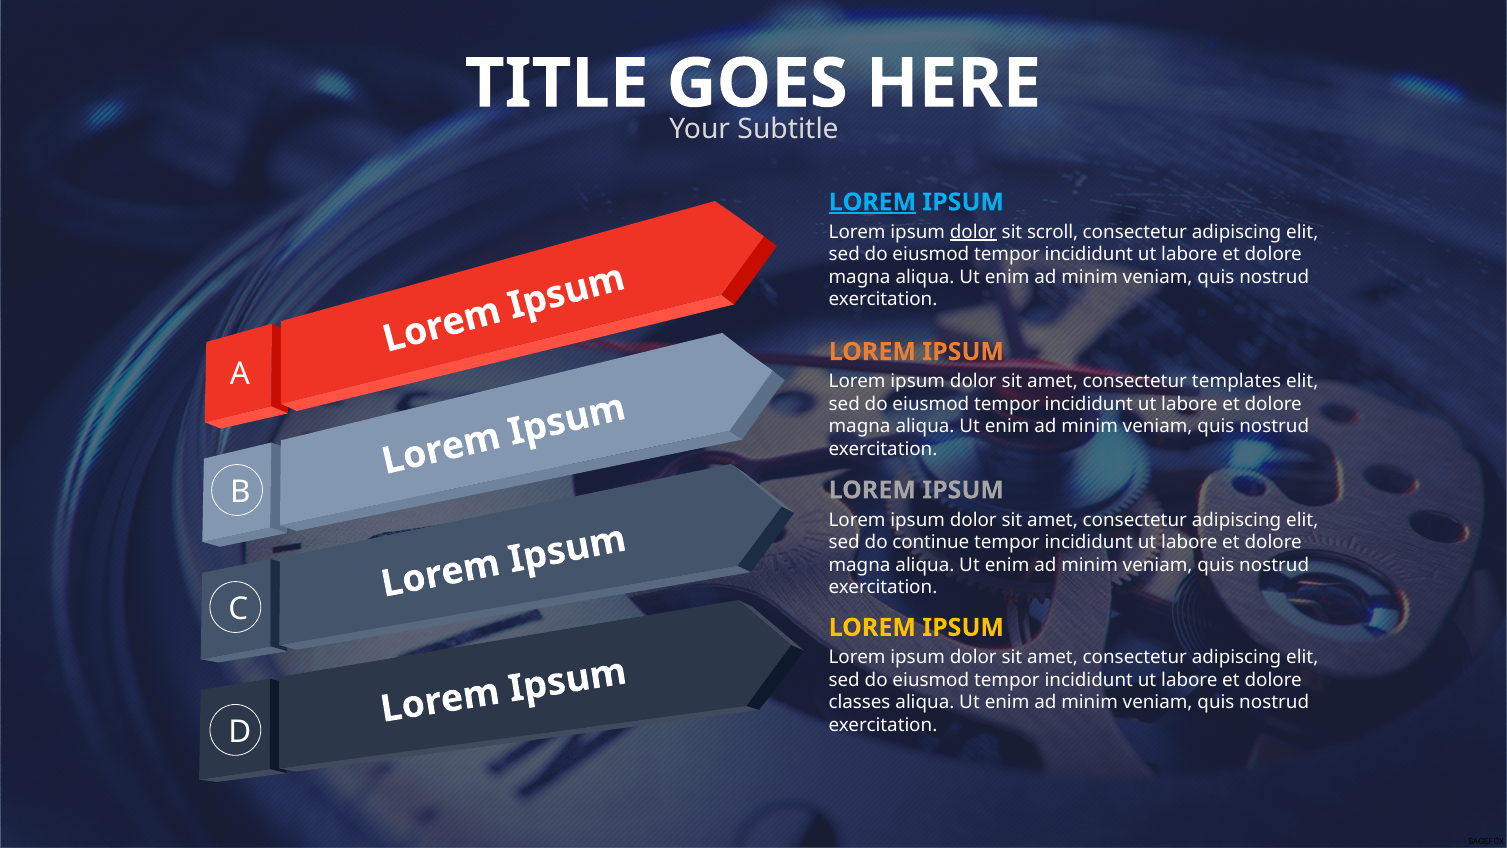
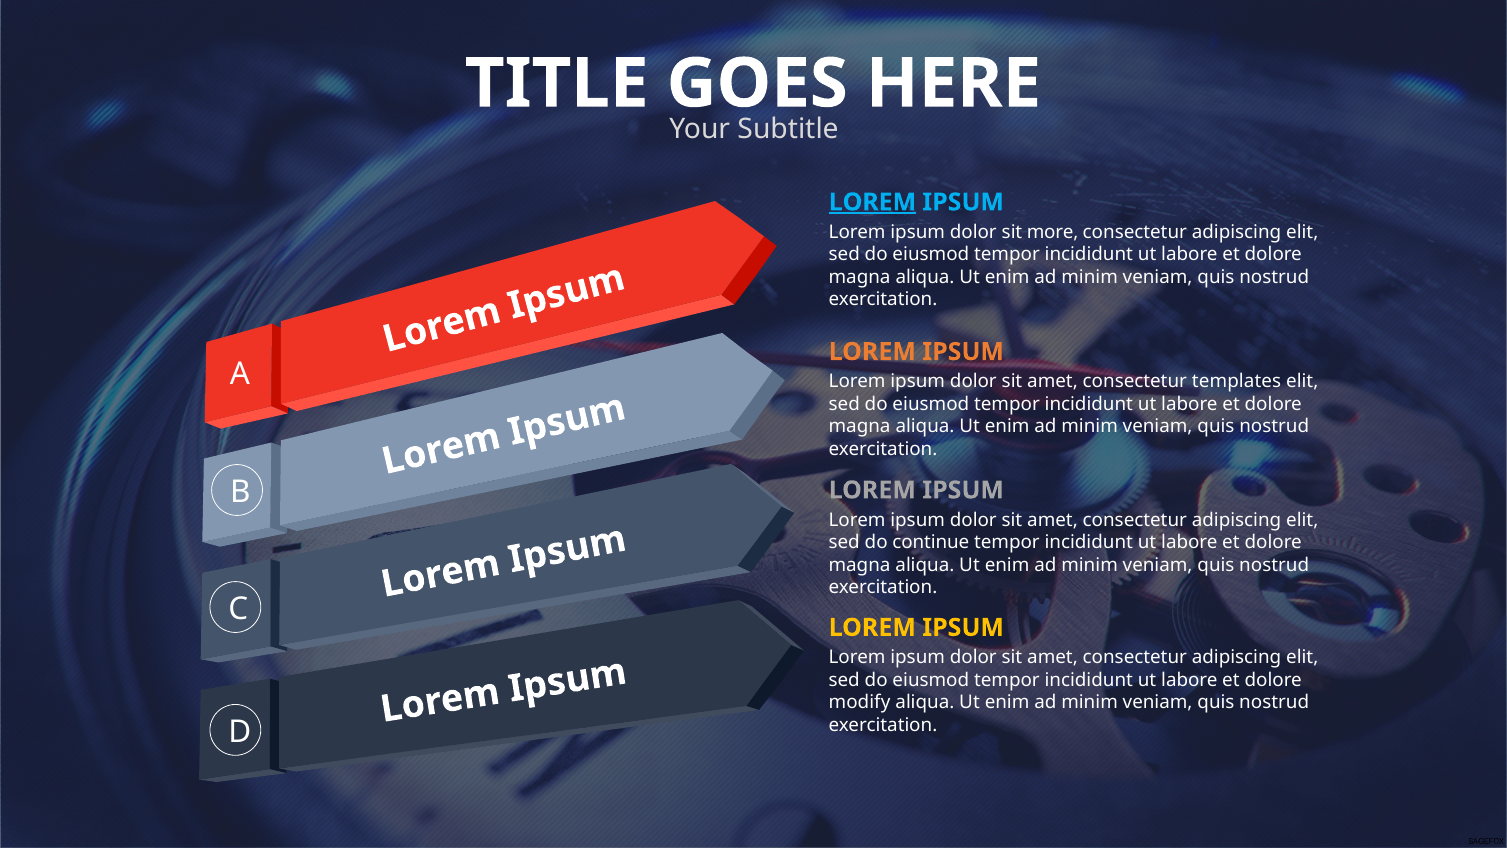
dolor underline: present -> none (973, 232)
scroll: scroll -> more (1053, 232)
classes: classes -> modify (860, 702)
